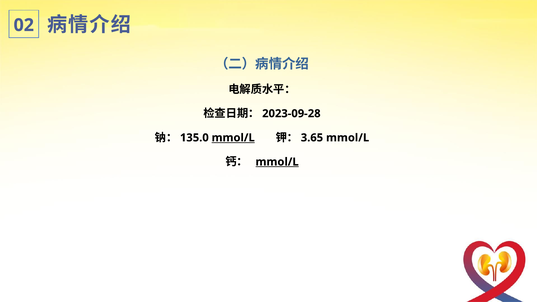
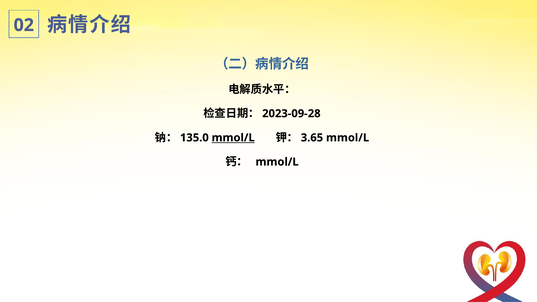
mmol/L underline: present -> none (277, 162)
